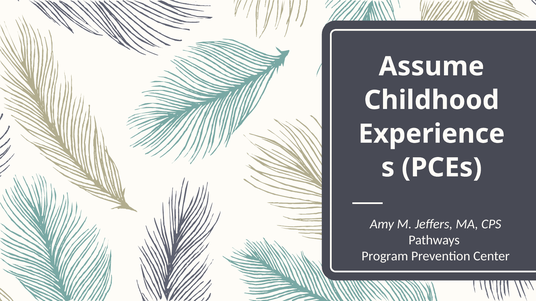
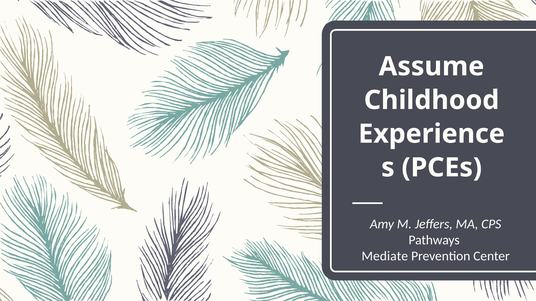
Program: Program -> Mediate (385, 257)
